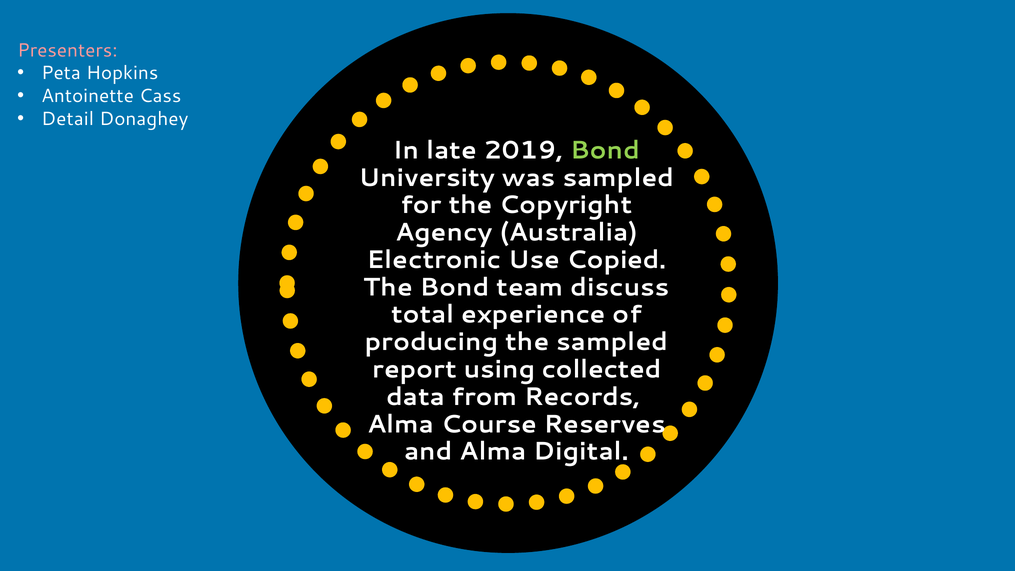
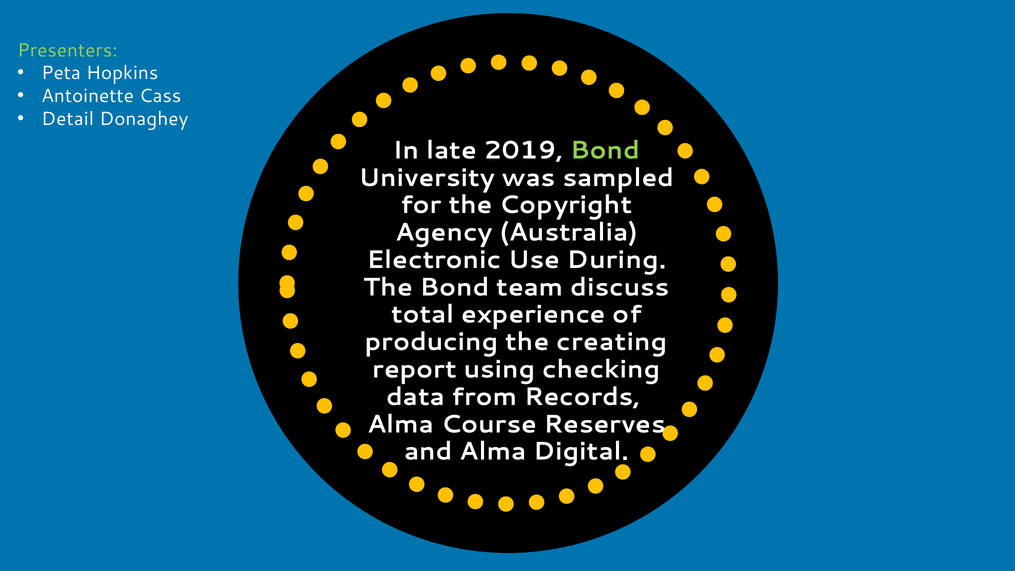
Presenters colour: pink -> light green (67, 50)
Copied: Copied -> During (617, 260)
the sampled: sampled -> creating (612, 342)
collected: collected -> checking (601, 369)
